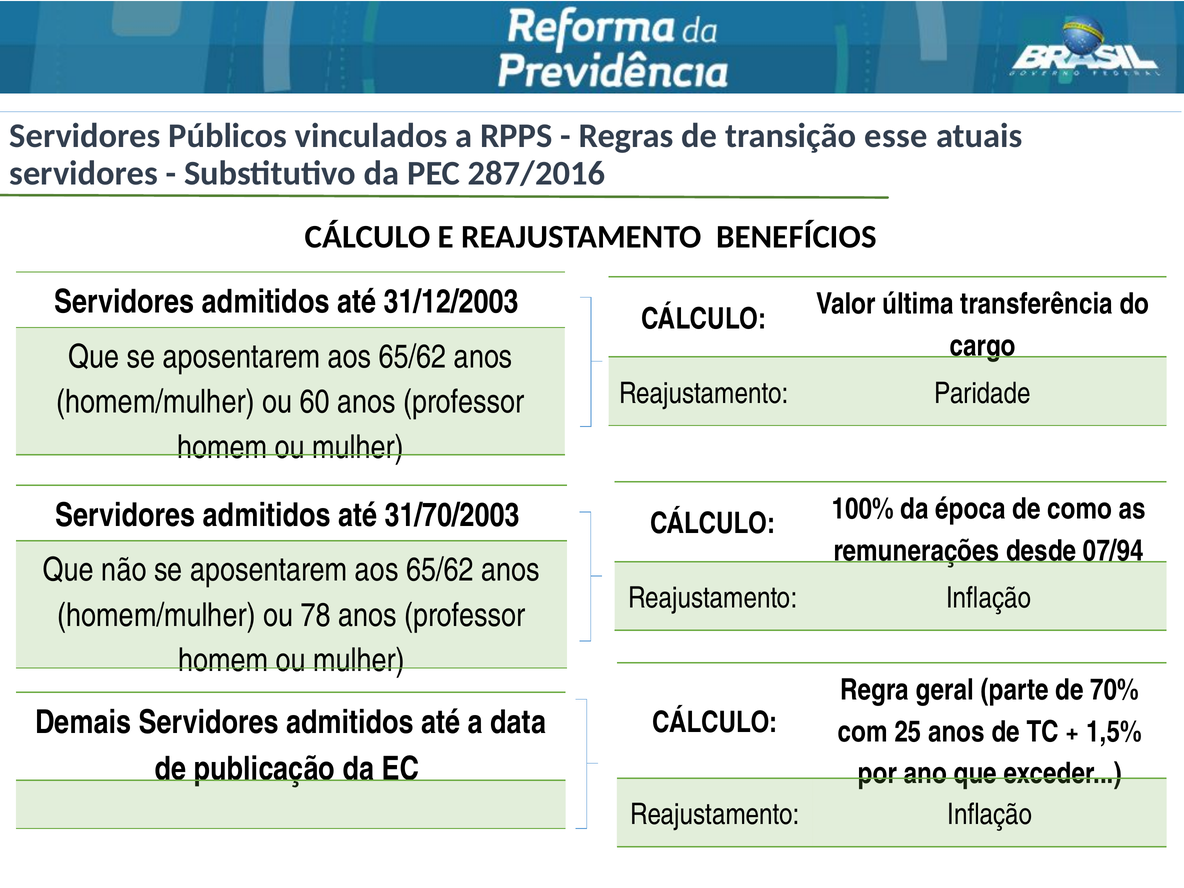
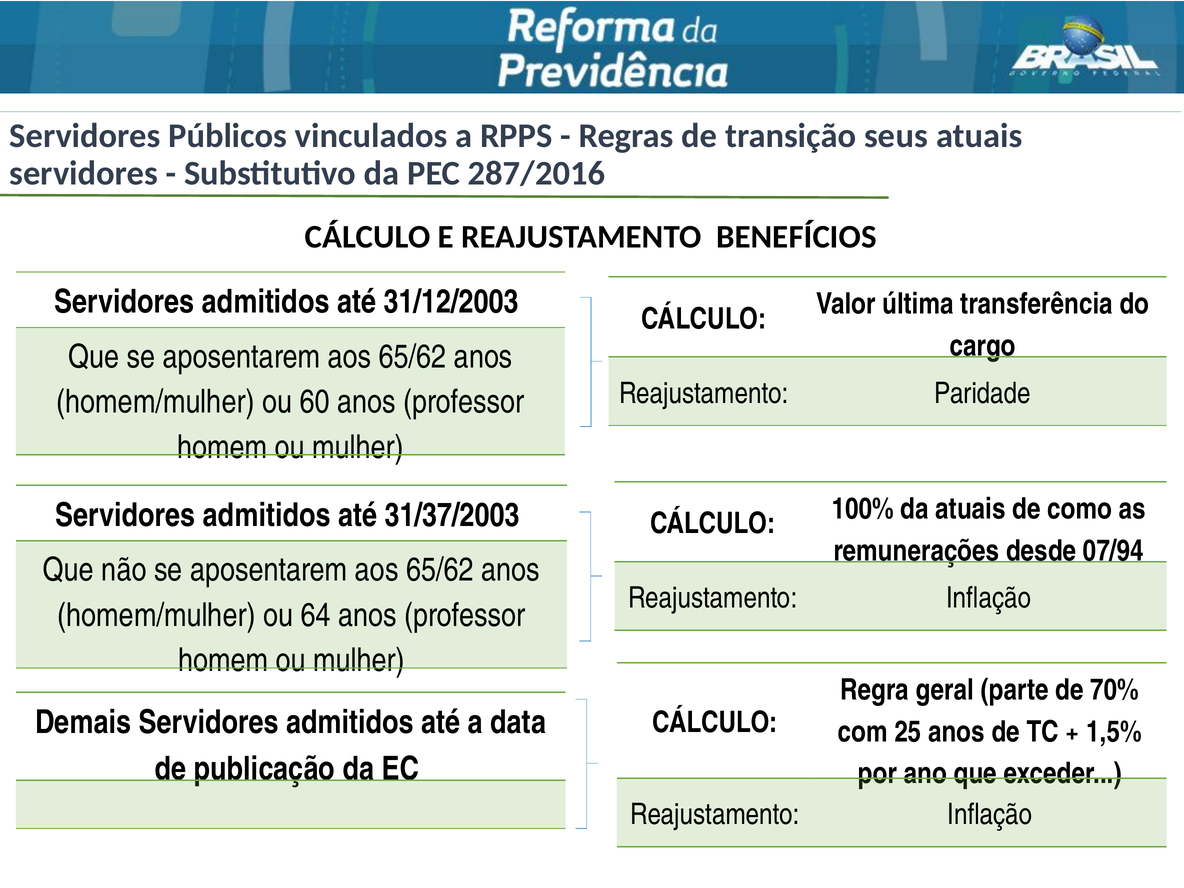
esse: esse -> seus (896, 136)
31/70/2003: 31/70/2003 -> 31/37/2003 (452, 515)
da época: época -> atuais (971, 509)
78: 78 -> 64 (316, 615)
